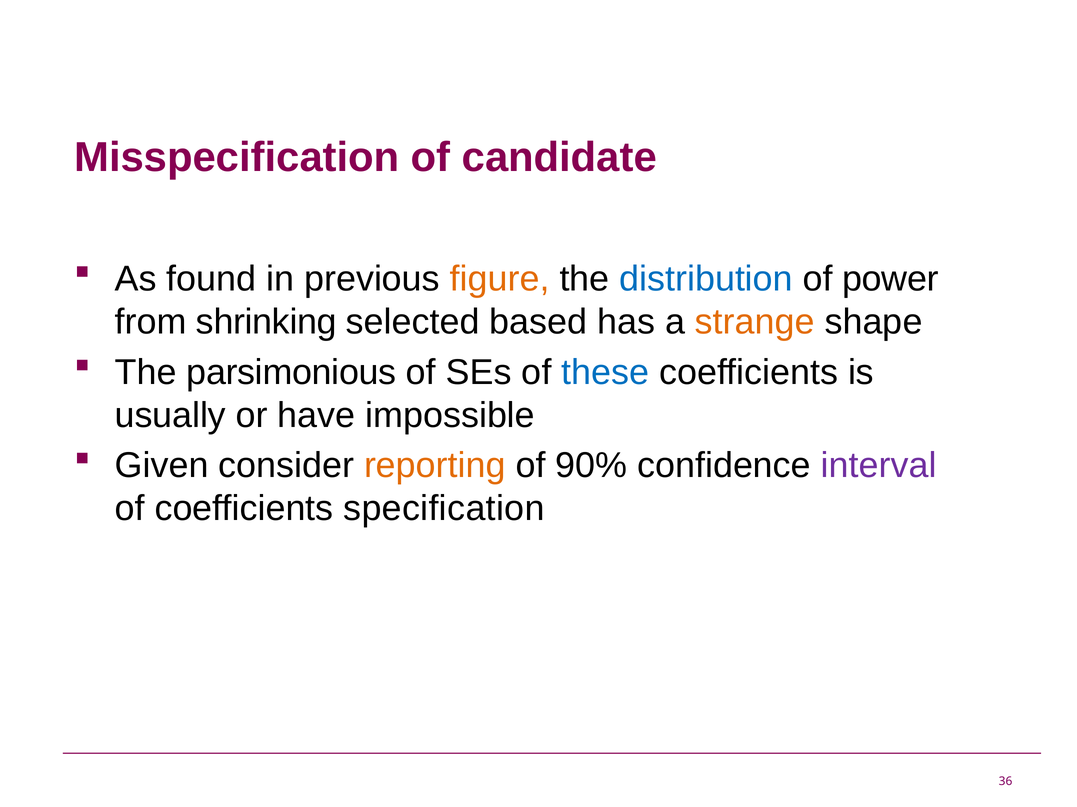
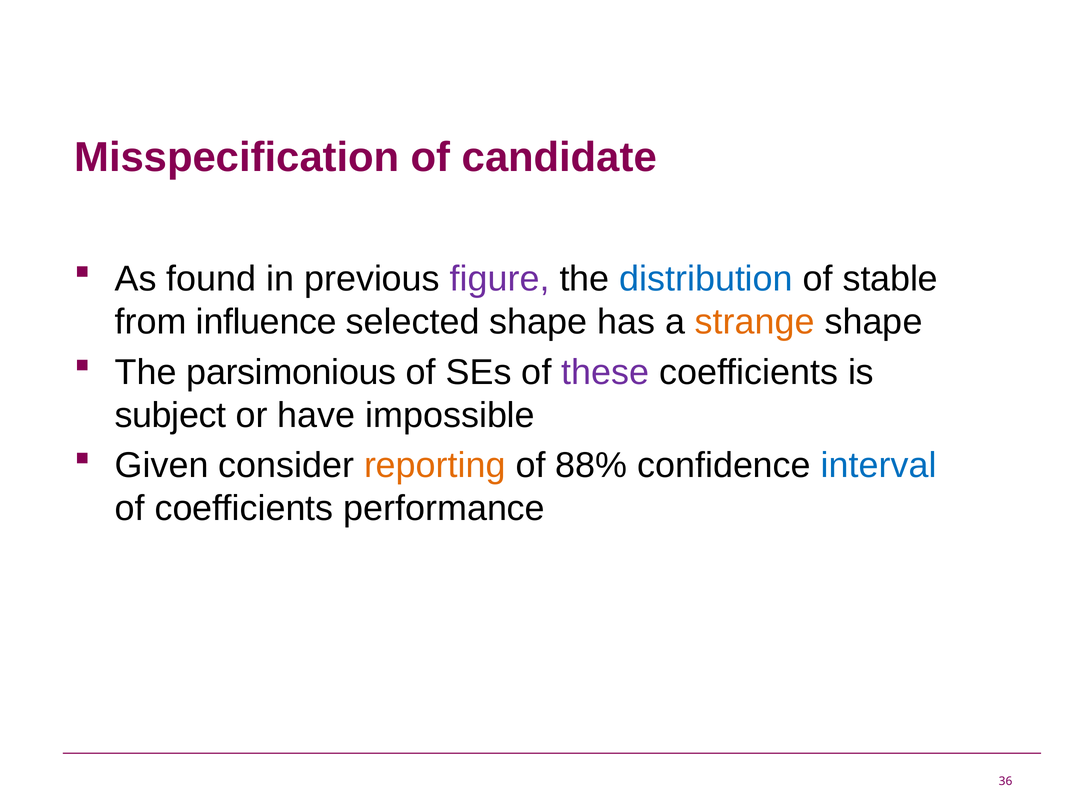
figure colour: orange -> purple (500, 279)
power: power -> stable (890, 279)
shrinking: shrinking -> influence (266, 322)
selected based: based -> shape (538, 322)
these colour: blue -> purple (605, 373)
usually: usually -> subject (170, 416)
90%: 90% -> 88% (591, 466)
interval colour: purple -> blue (879, 466)
specification: specification -> performance (444, 509)
